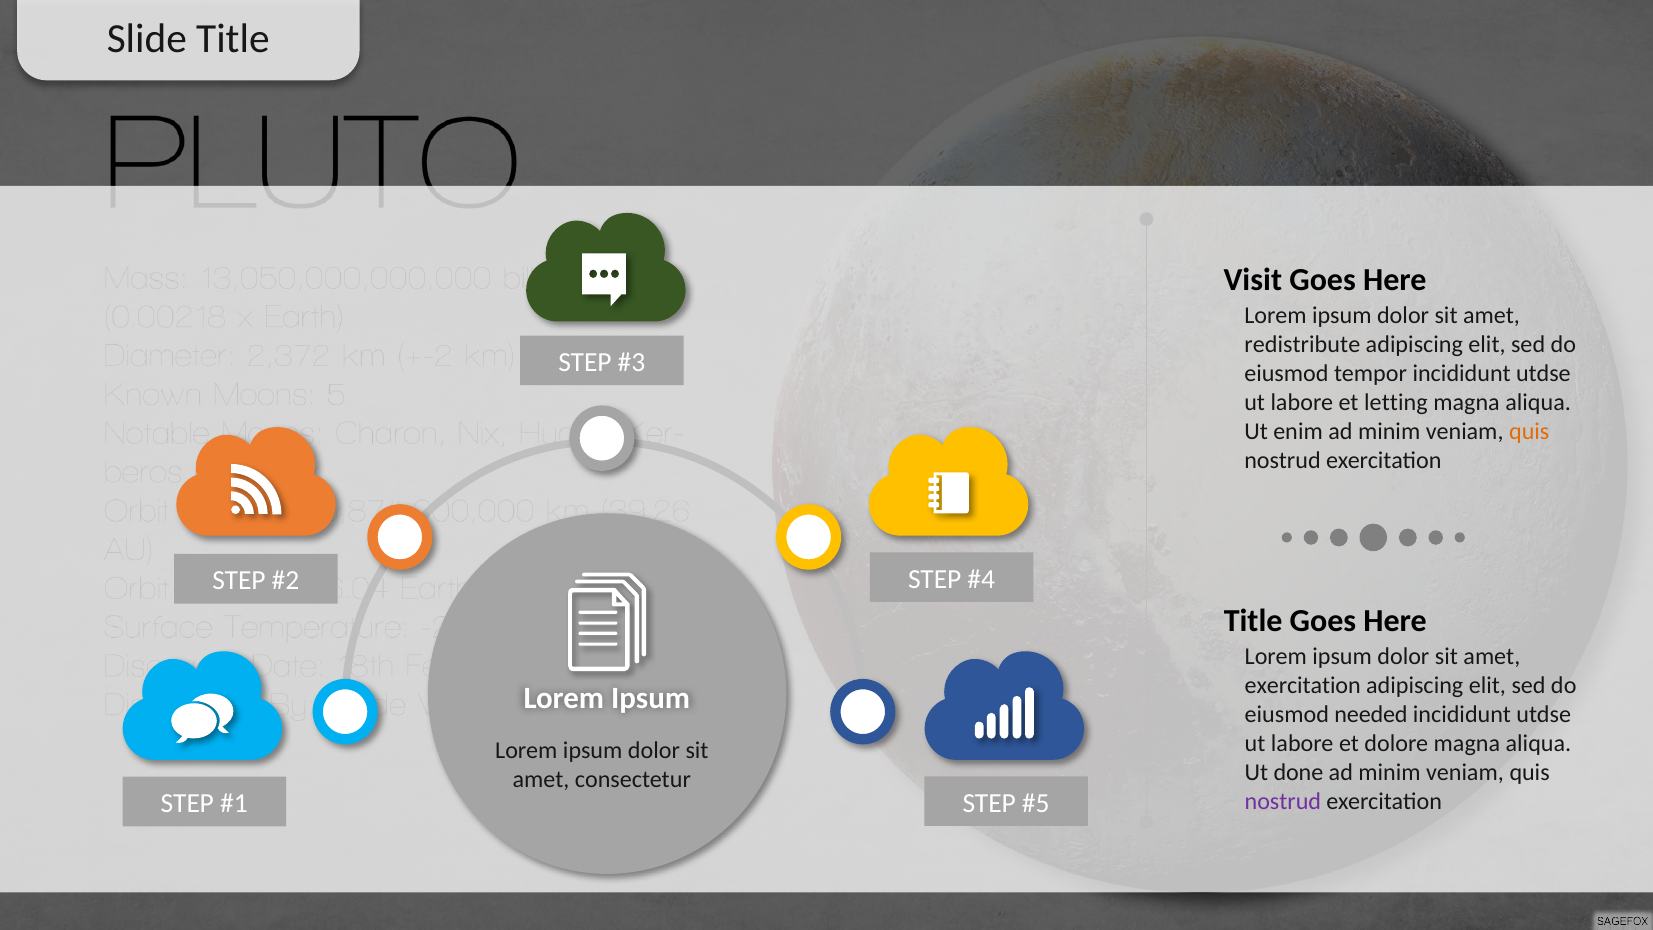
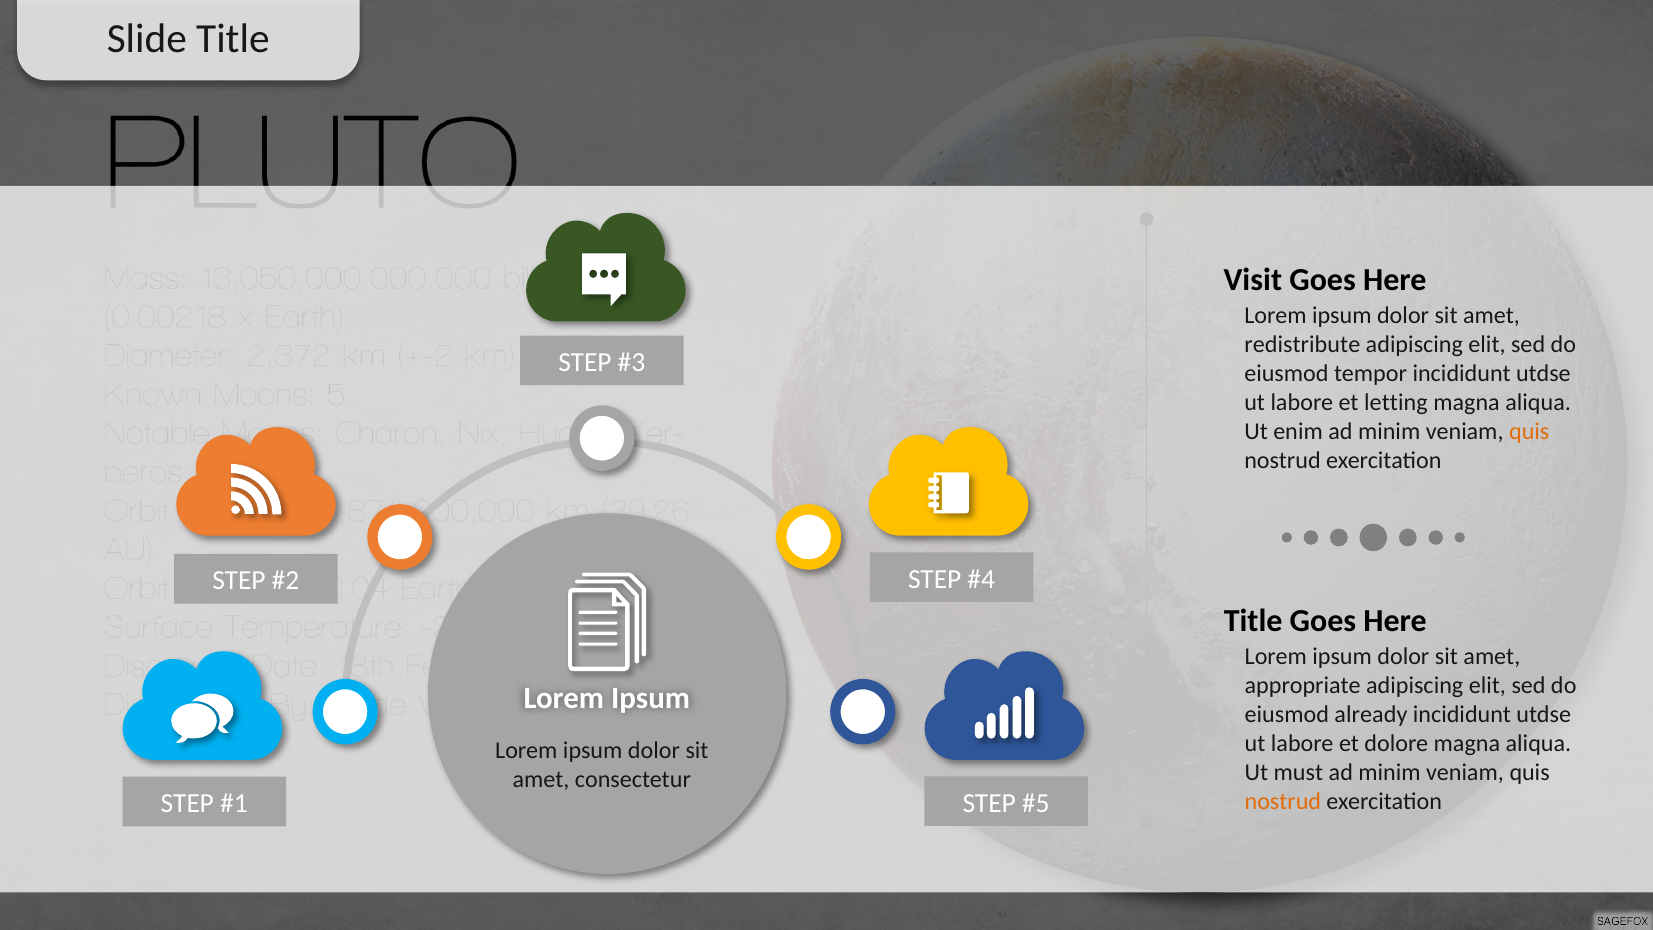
exercitation: exercitation -> appropriate (1303, 686)
needed: needed -> already (1371, 715)
done: done -> must (1298, 773)
nostrud colour: purple -> orange (1283, 802)
